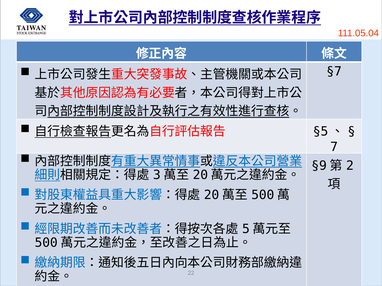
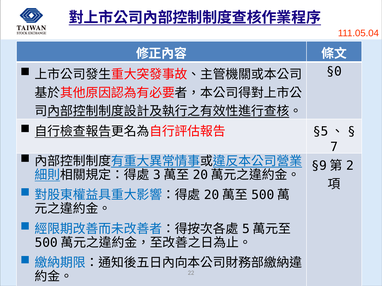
§7: §7 -> §0 (334, 72)
